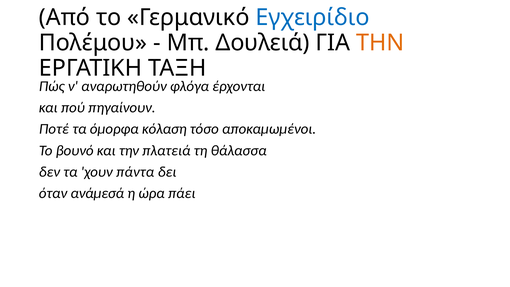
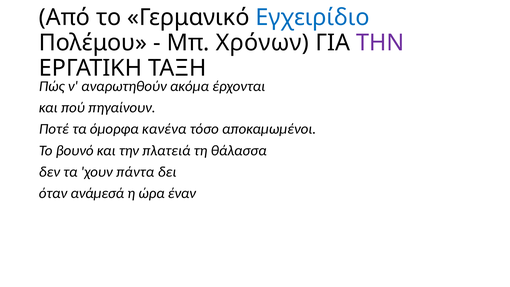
Δουλειά: Δουλειά -> Χρόνων (262, 43)
ΤΗΝ colour: orange -> purple (380, 43)
φλόγα: φλόγα -> ακόμα (190, 86)
κόλαση: κόλαση -> κανένα (164, 129)
πάει: πάει -> έναν (182, 193)
